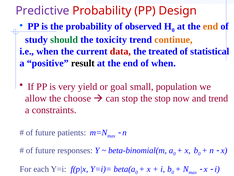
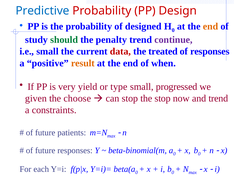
Predictive colour: purple -> blue (42, 11)
observed: observed -> designed (143, 26)
toxicity: toxicity -> penalty (111, 40)
continue colour: orange -> purple (173, 40)
i.e when: when -> small (47, 51)
of statistical: statistical -> responses (210, 51)
result colour: black -> orange (83, 63)
goal: goal -> type (119, 86)
population: population -> progressed (177, 86)
allow: allow -> given (36, 98)
